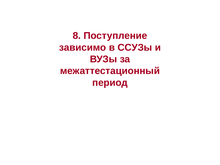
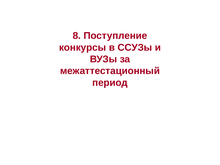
зависимо: зависимо -> конкурсы (83, 47)
